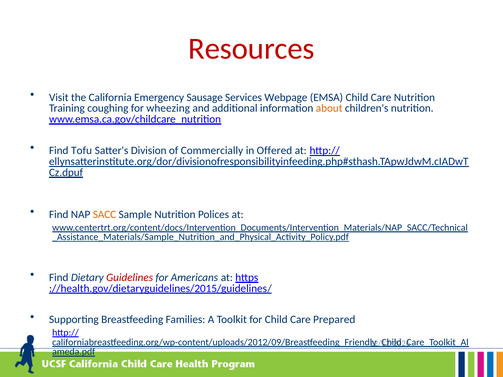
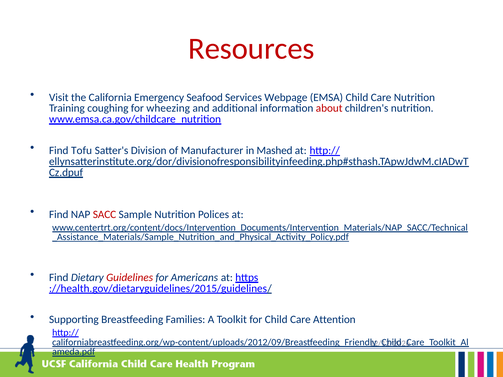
Sausage: Sausage -> Seafood (205, 98)
about colour: orange -> red (329, 108)
Commercially: Commercially -> Manufacturer (212, 151)
Offered: Offered -> Mashed (275, 151)
SACC colour: orange -> red (104, 215)
Prepared: Prepared -> Attention (334, 320)
